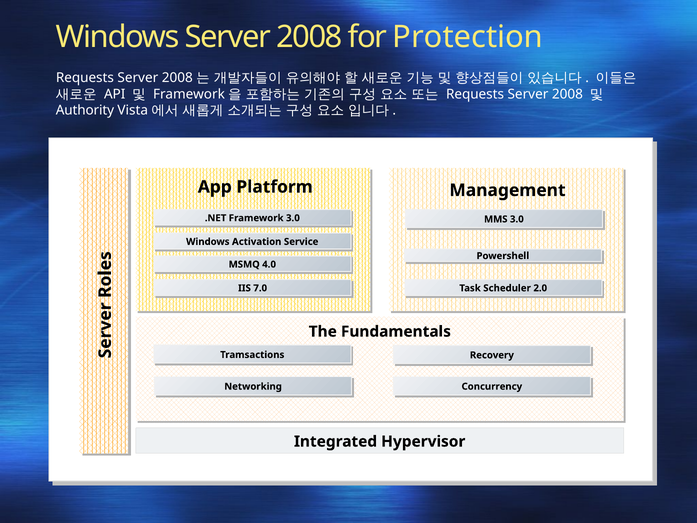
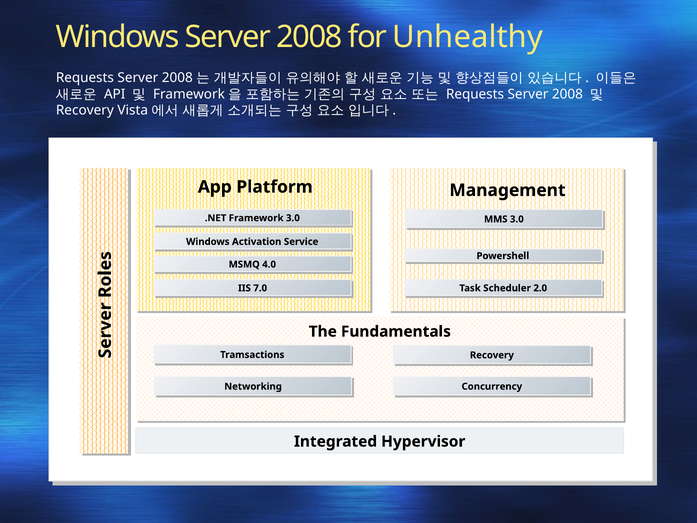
Protection: Protection -> Unhealthy (468, 37)
Authority: Authority -> Recovery (85, 110)
